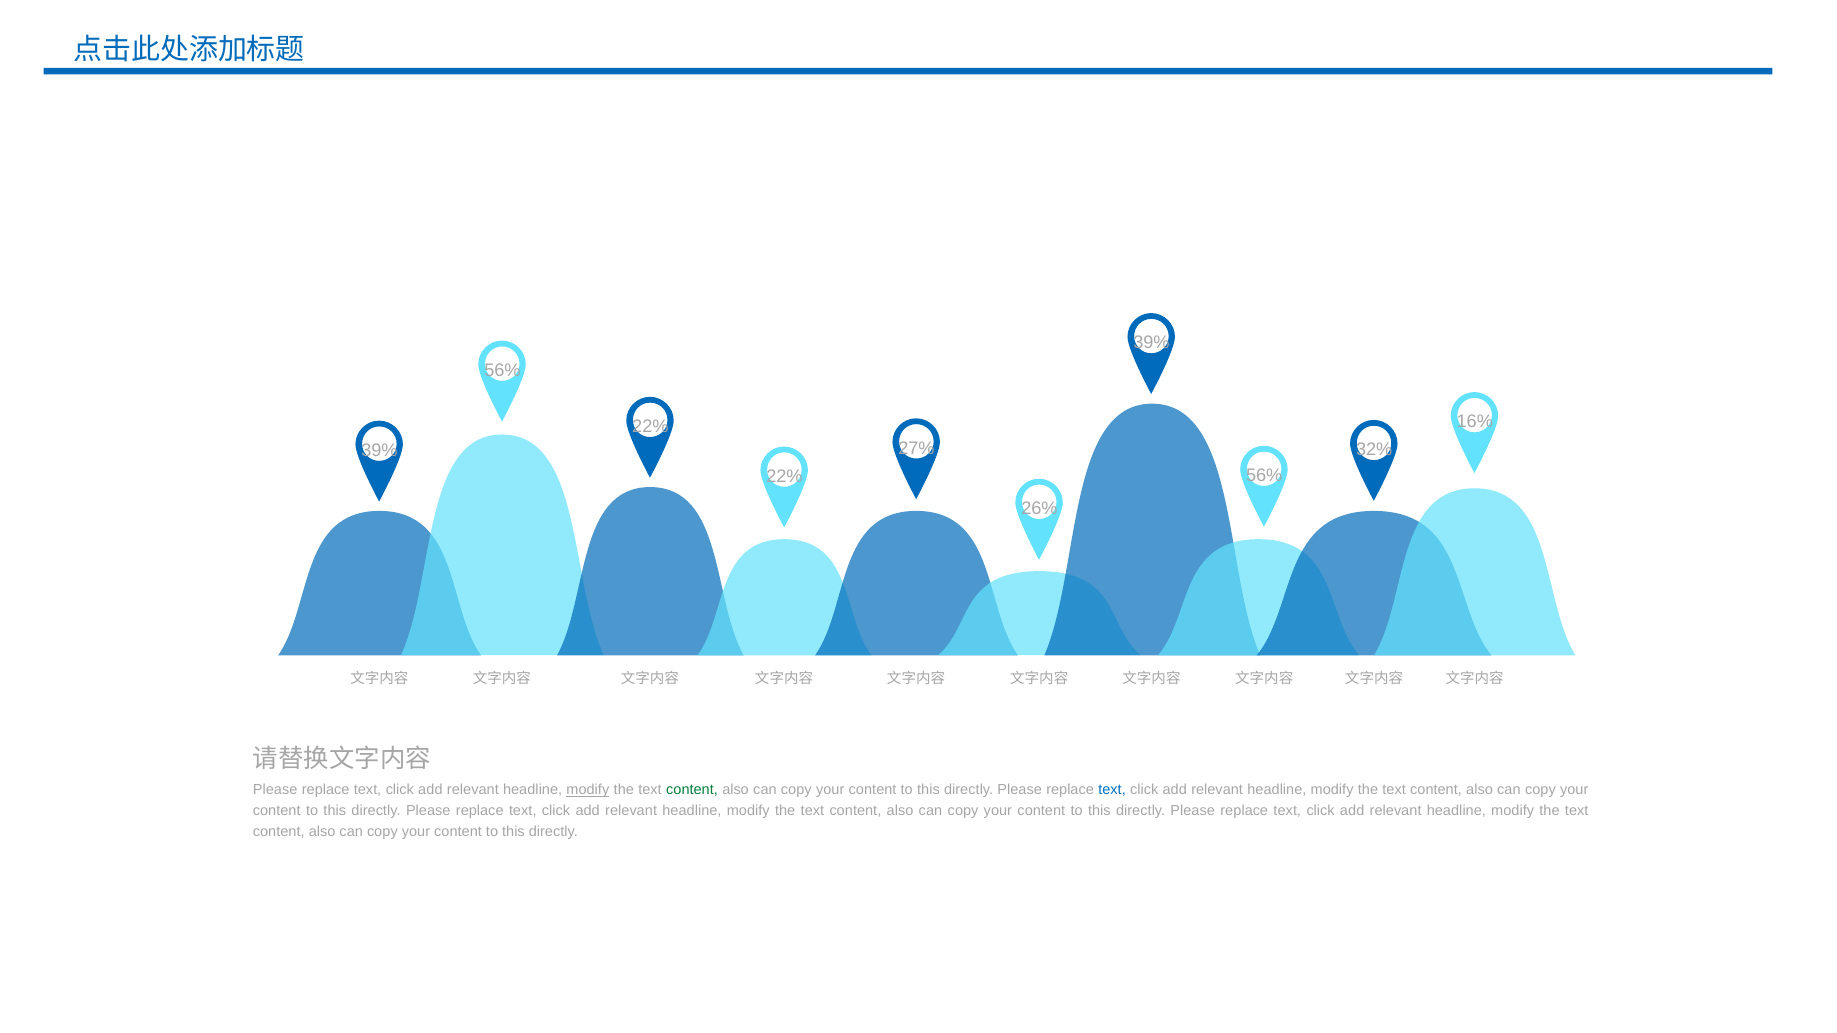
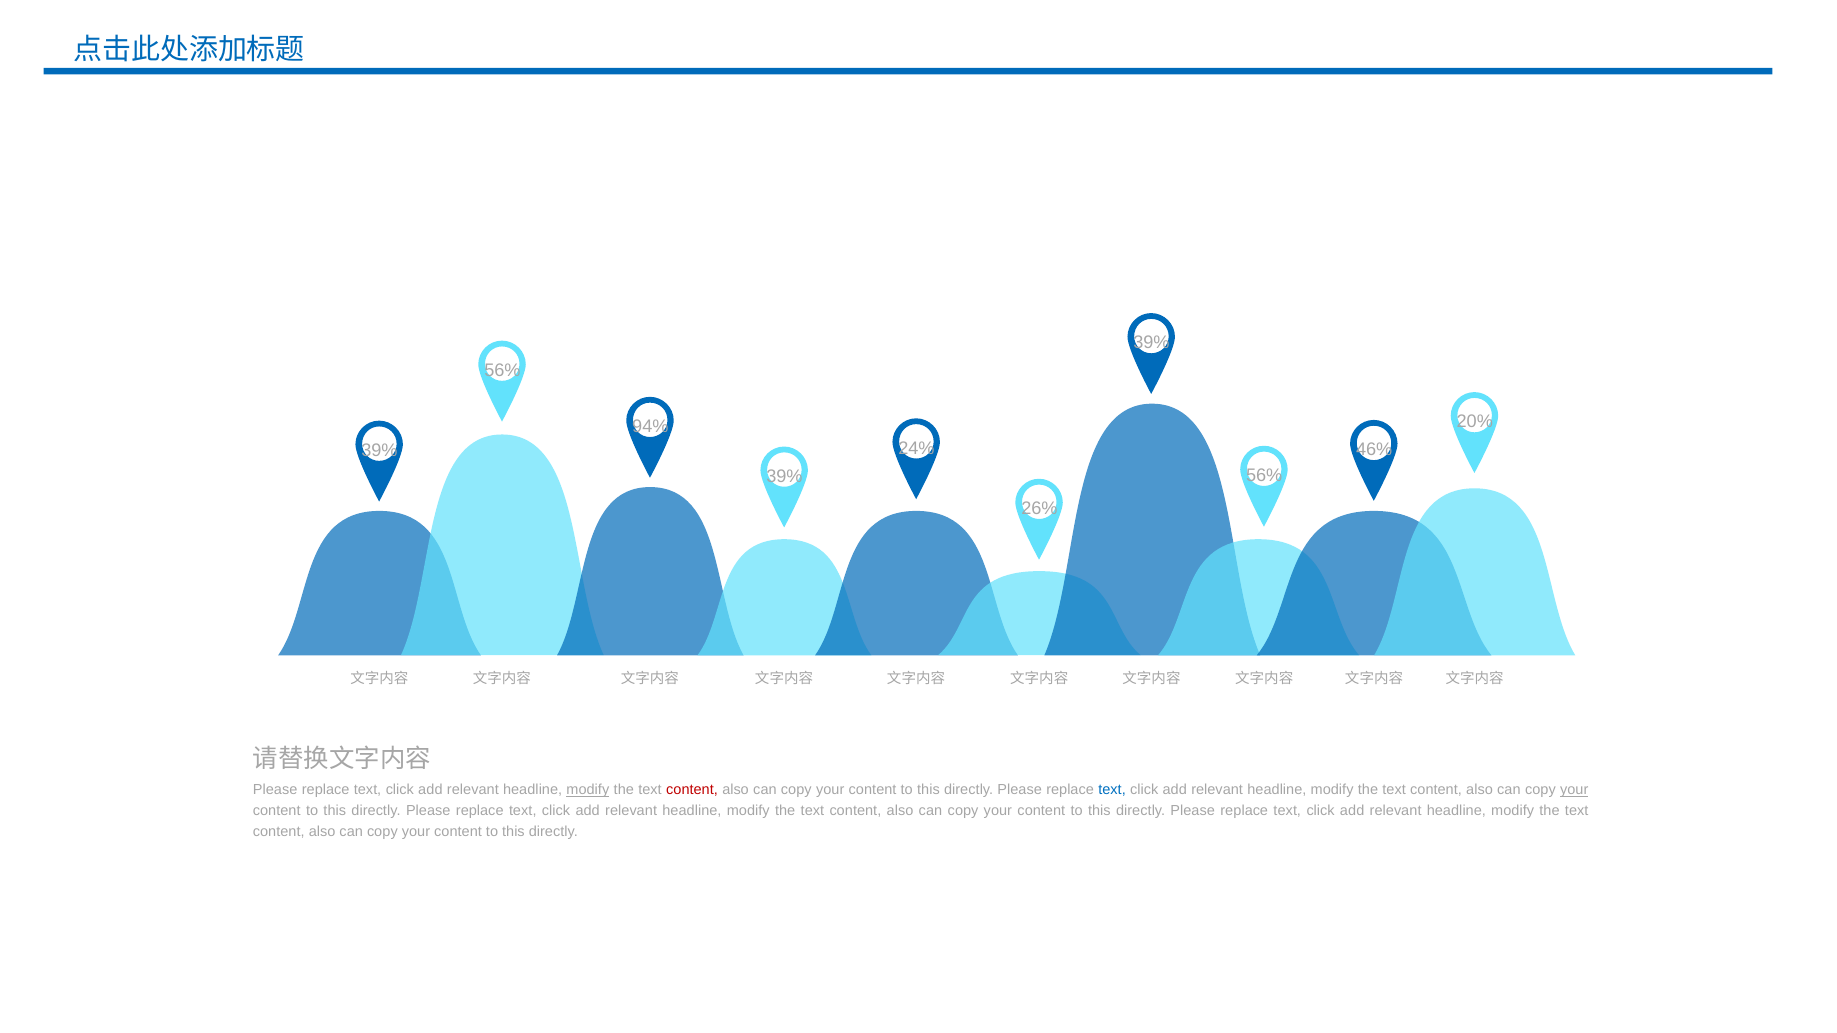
16%: 16% -> 20% (1475, 422)
22%: 22% -> 94% (650, 427)
27%: 27% -> 24% (917, 448)
32%: 32% -> 46% (1374, 450)
22%: 22% -> 39% (785, 476)
content colour: green -> red (692, 790)
your underline: none -> present (1574, 790)
